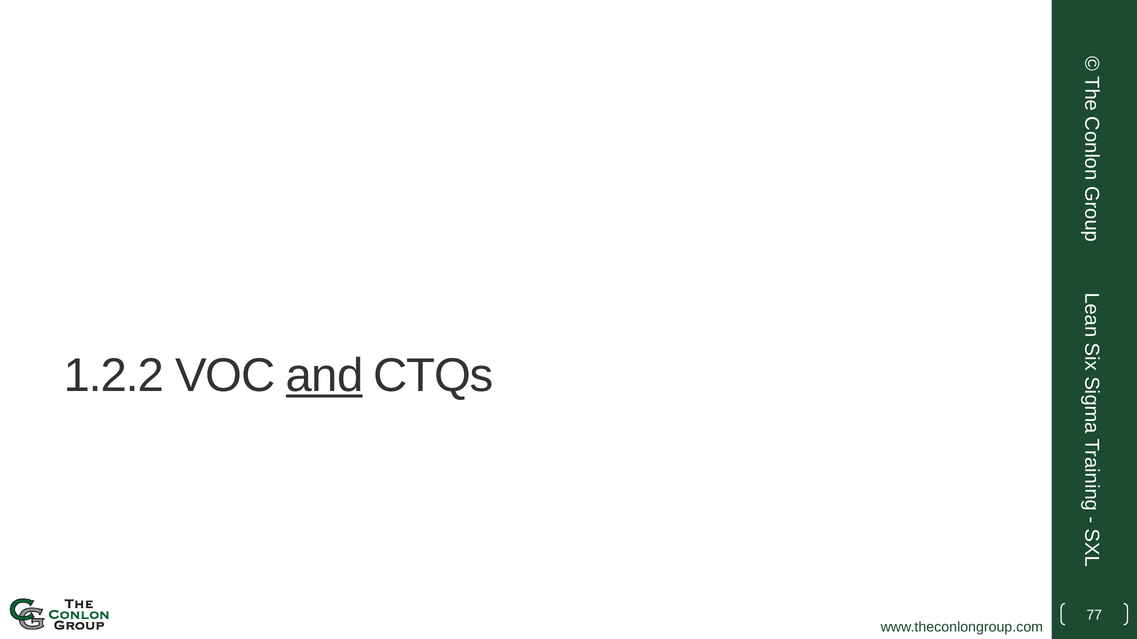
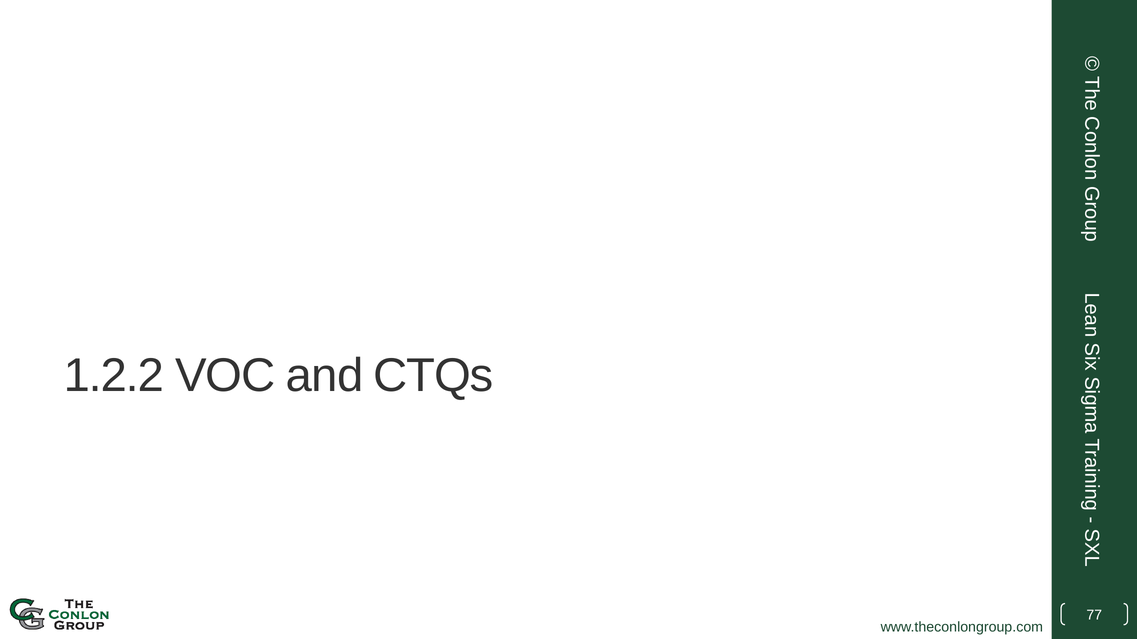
and underline: present -> none (325, 376)
